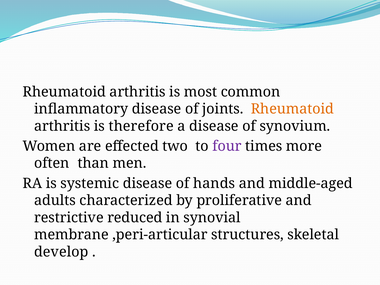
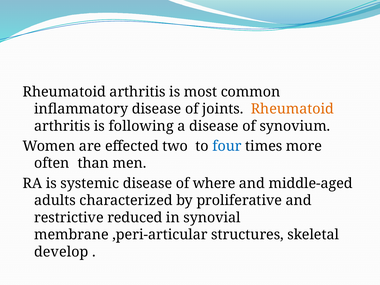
therefore: therefore -> following (141, 126)
four colour: purple -> blue (227, 146)
hands: hands -> where (214, 183)
